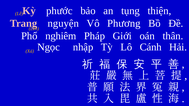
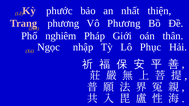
tụng: tụng -> nhất (130, 11)
nguyện: nguyện -> phương (63, 23)
Cánh: Cánh -> Phục (151, 47)
